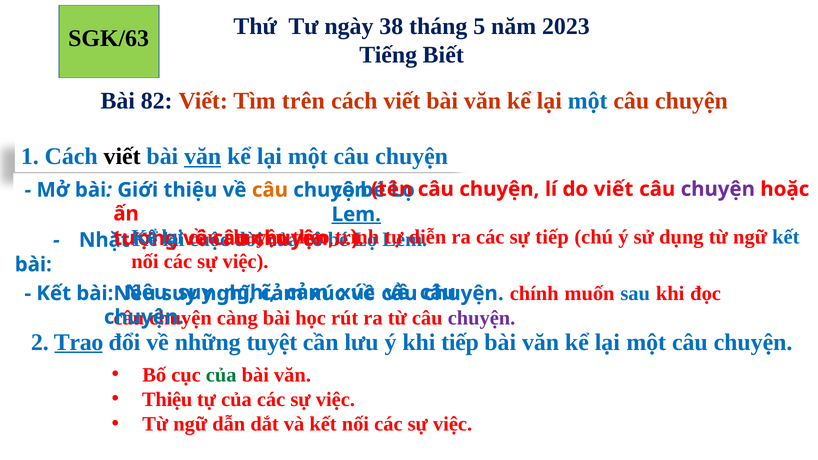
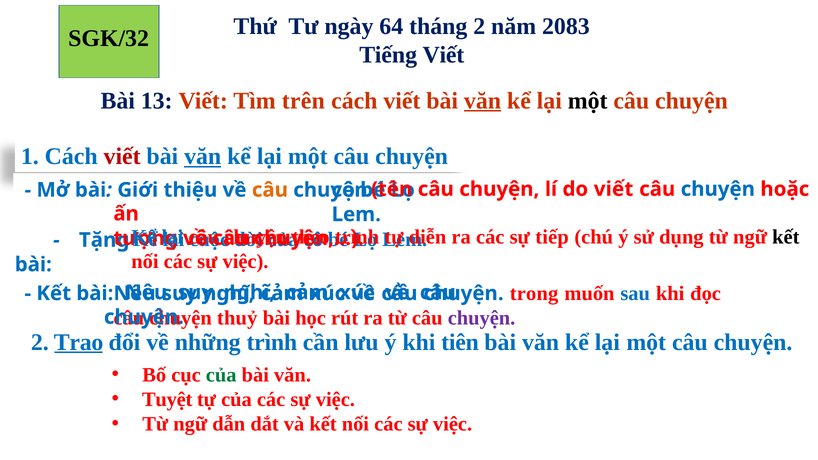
38: 38 -> 64 (391, 26)
tháng 5: 5 -> 2 (479, 26)
2023: 2023 -> 2083 (566, 26)
SGK/63: SGK/63 -> SGK/32 (109, 38)
Tiếng Biết: Biết -> Viết (443, 55)
82: 82 -> 13 (157, 101)
văn underline: none -> present (483, 101)
một colour: blue -> black (588, 101)
viết colour: black -> red (122, 156)
chuyện colour: purple -> blue (718, 189)
Lem underline: present -> none (356, 214)
kết colour: blue -> black (786, 237)
Nhặt: Nhặt -> Tặng (104, 240)
chính: chính -> trong (534, 293)
càng: càng -> thuỷ (237, 318)
những tuyệt: tuyệt -> trình (272, 342)
khi tiếp: tiếp -> tiên (460, 342)
Thiệu: Thiệu -> Tuyệt (167, 399)
